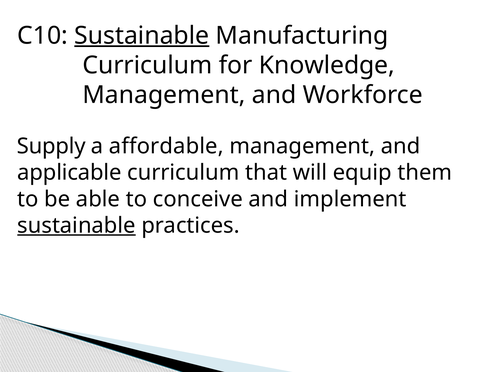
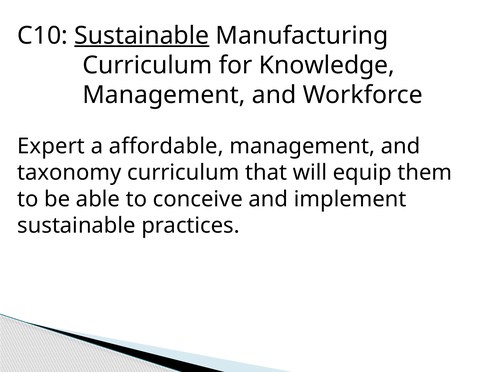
Supply: Supply -> Expert (51, 146)
applicable: applicable -> taxonomy (69, 173)
sustainable underline: present -> none (76, 226)
